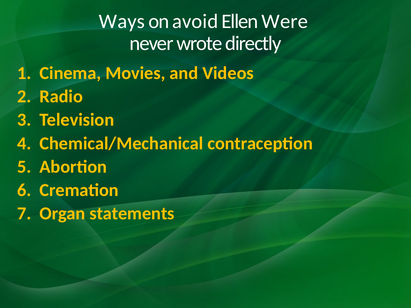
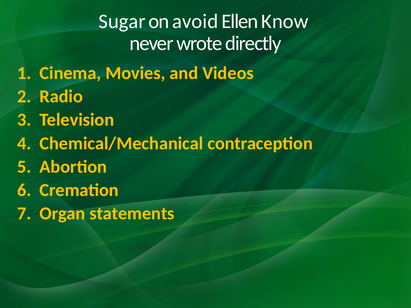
Ways: Ways -> Sugar (122, 21)
Were: Were -> Know (285, 21)
